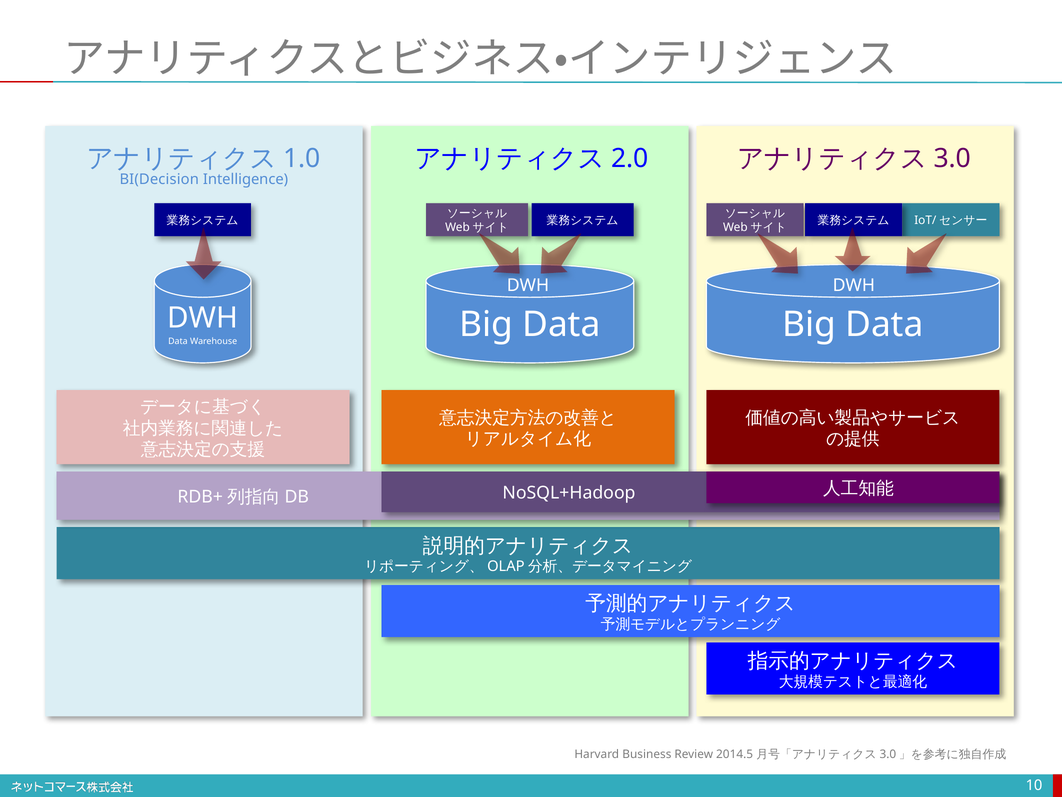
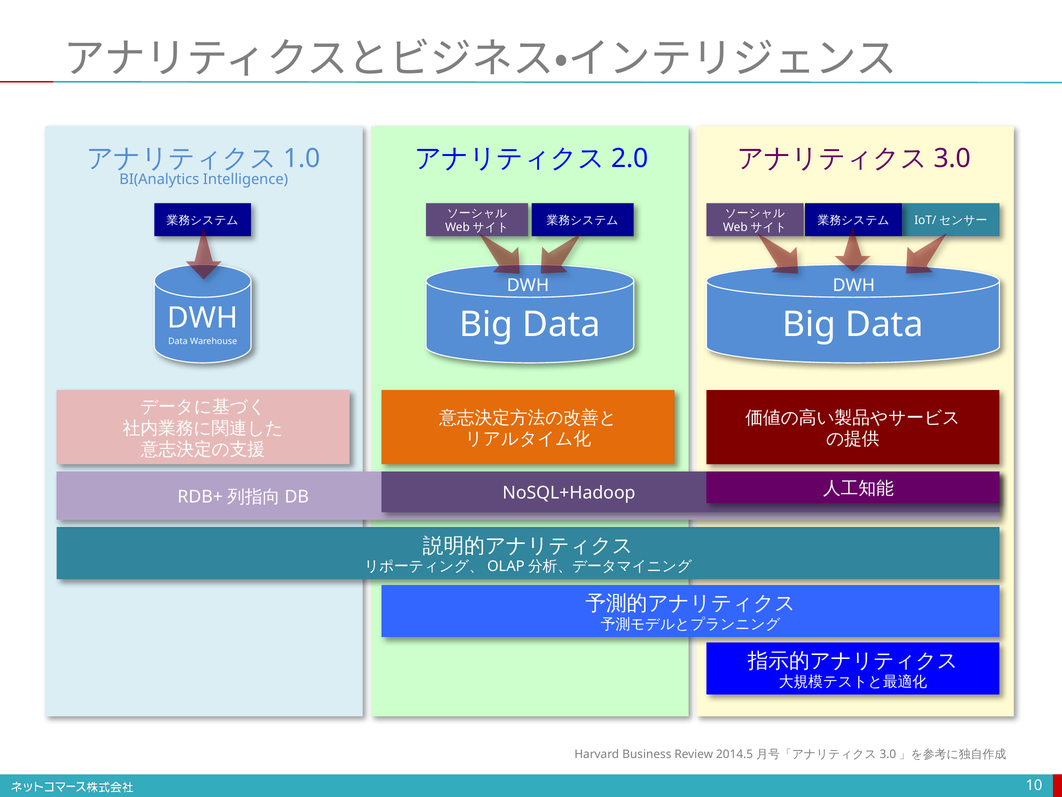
BI(Decision: BI(Decision -> BI(Analytics (159, 179)
